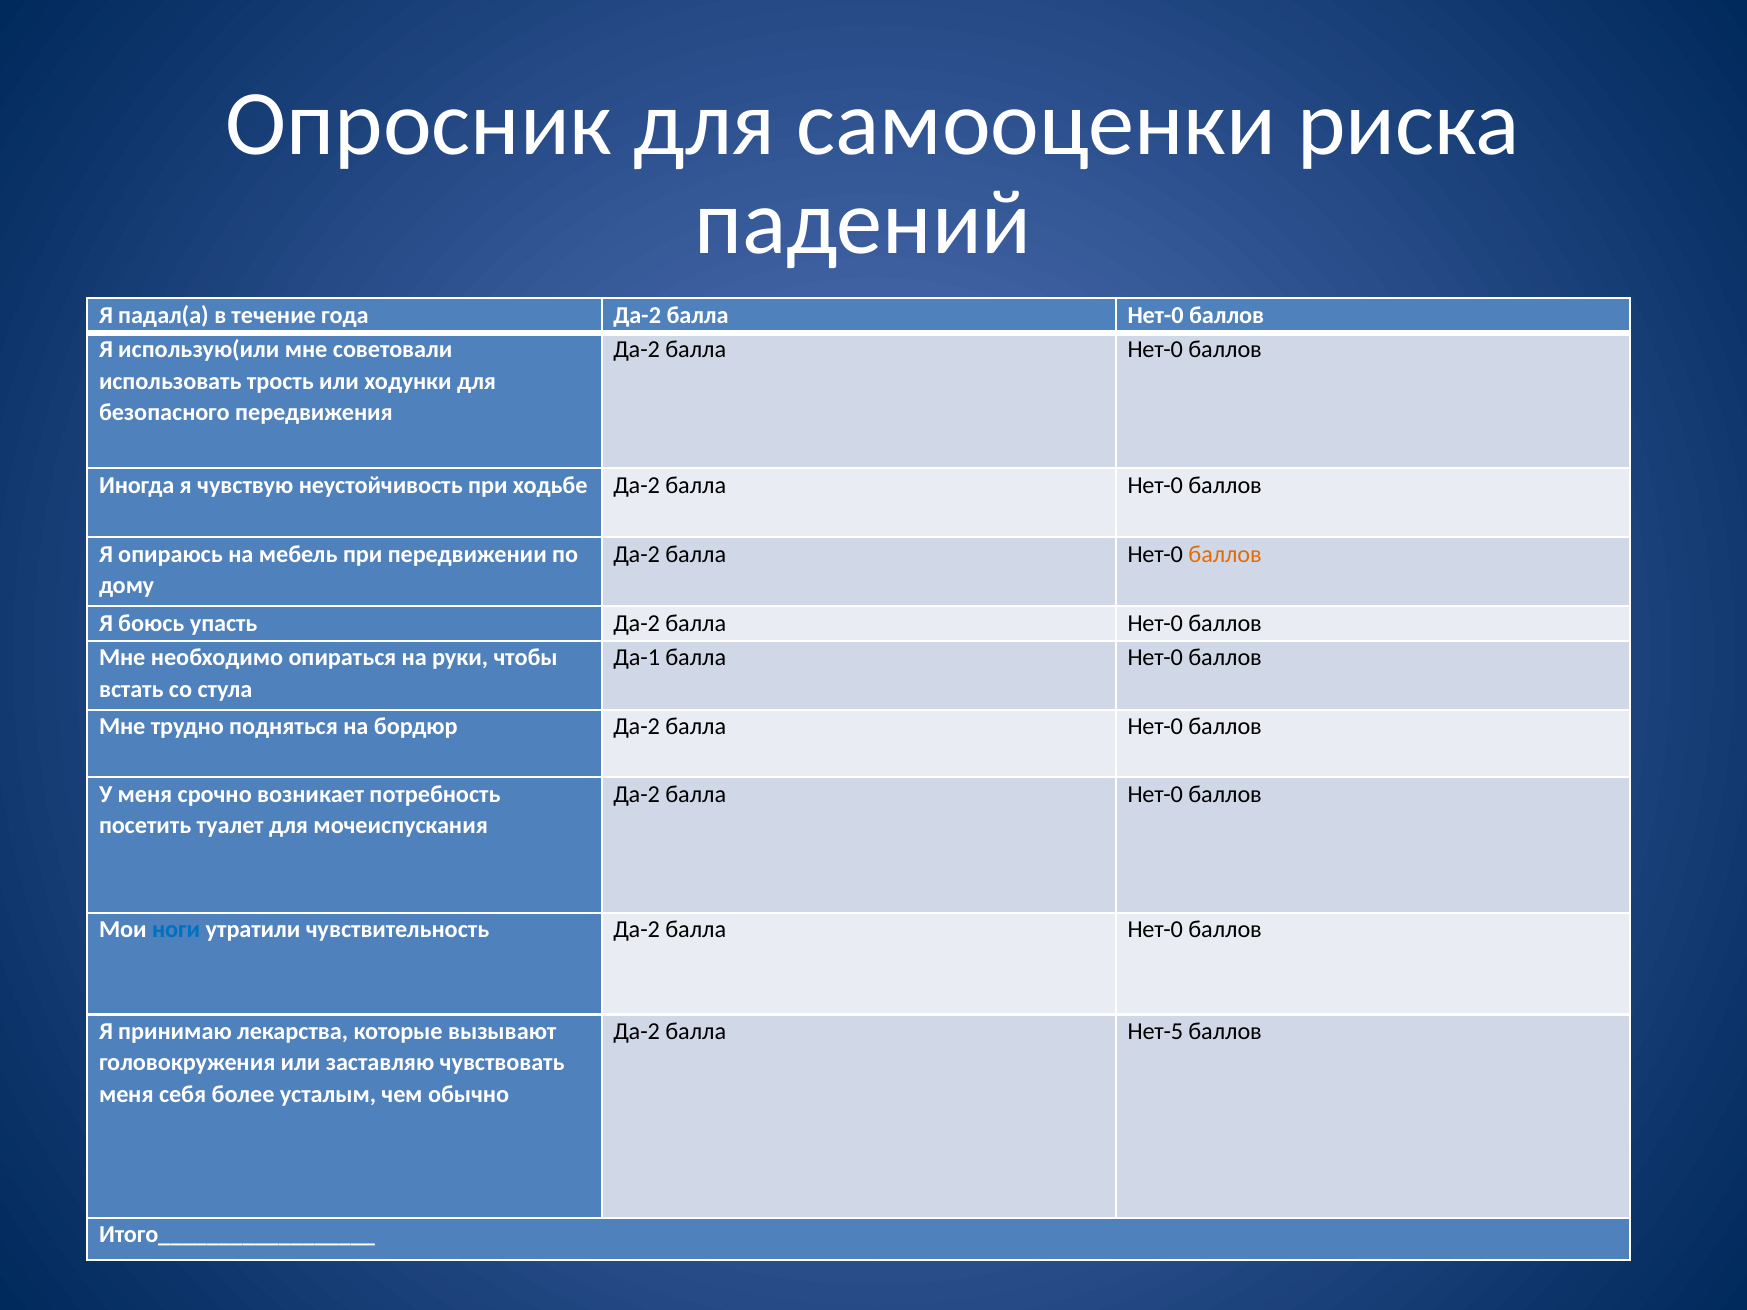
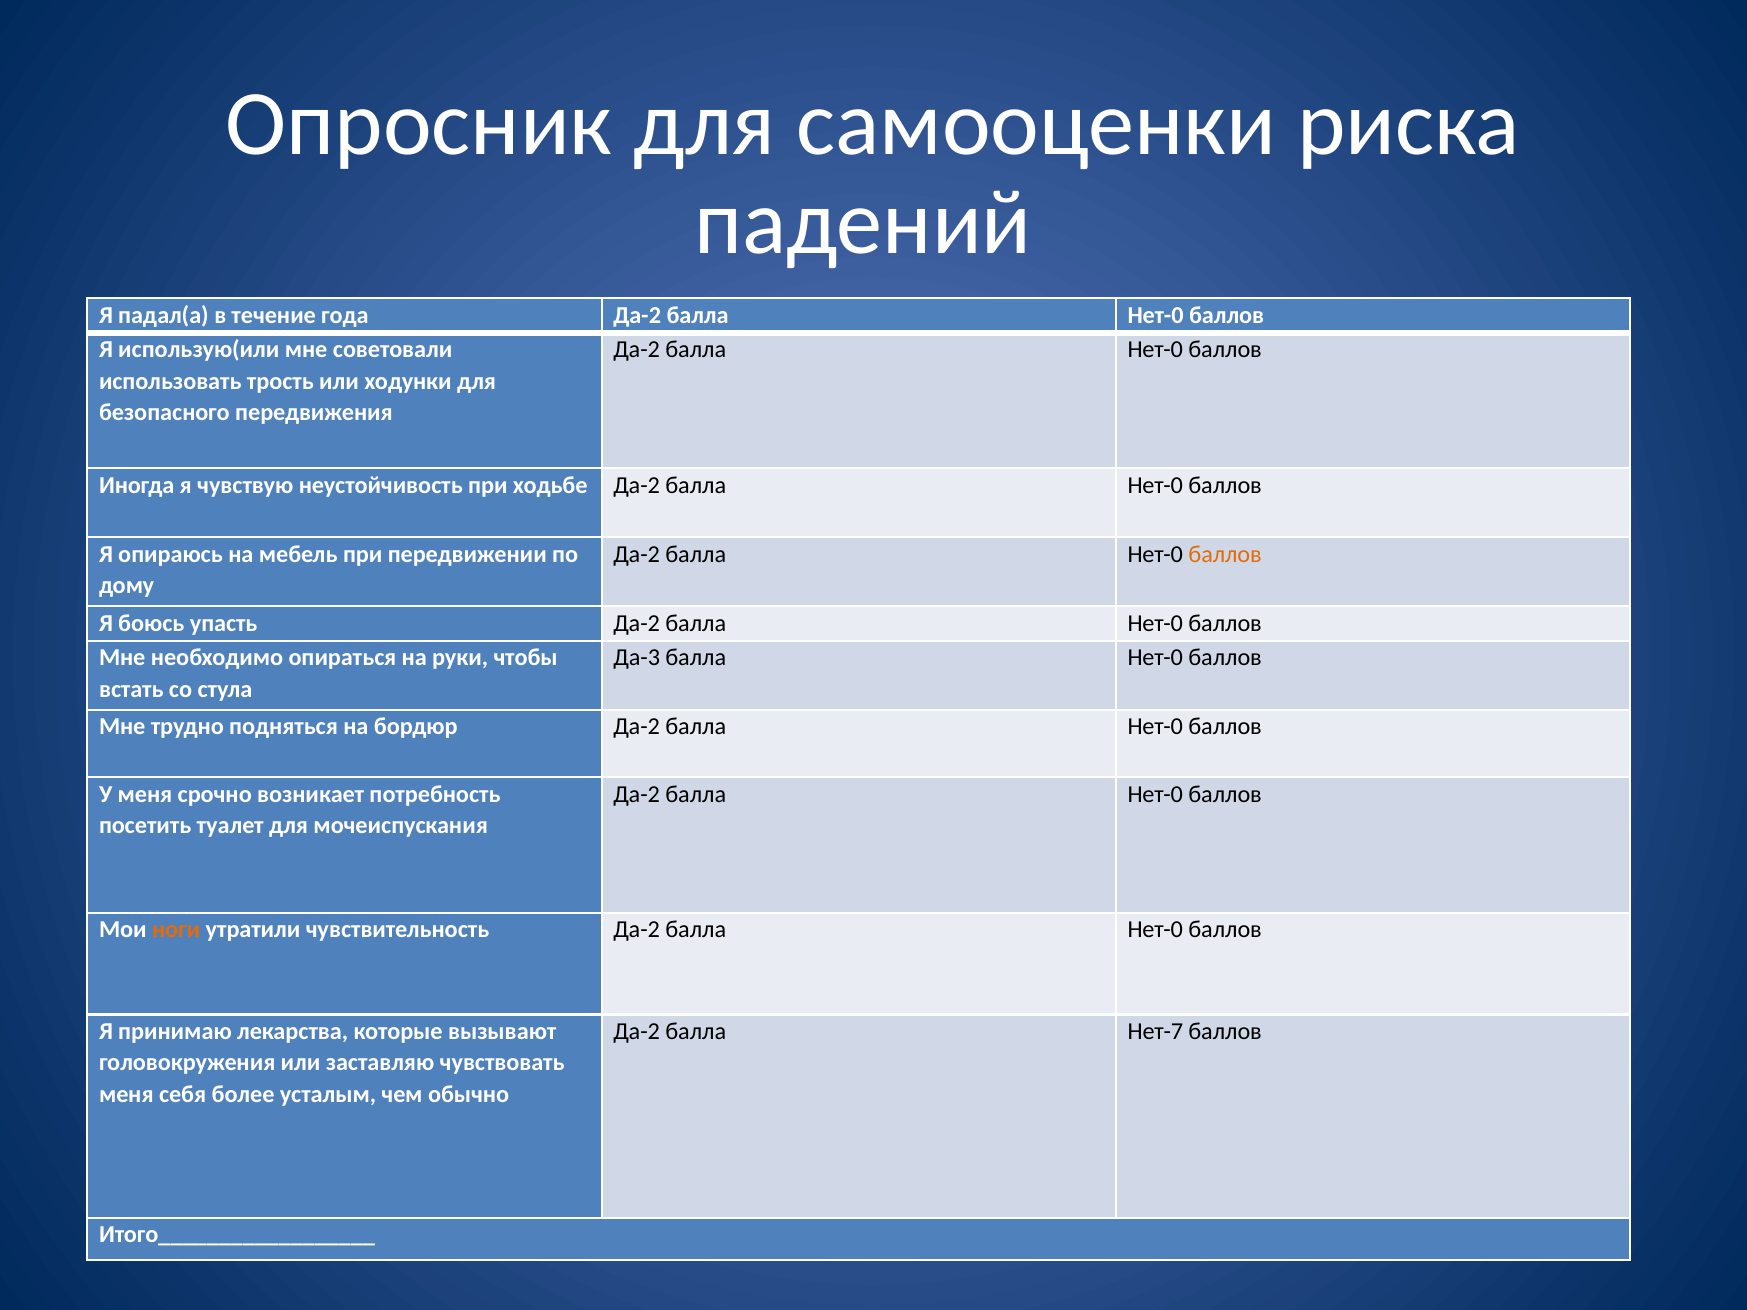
Да-1: Да-1 -> Да-3 (637, 658)
ноги colour: blue -> orange (176, 930)
Нет-5: Нет-5 -> Нет-7 (1155, 1032)
